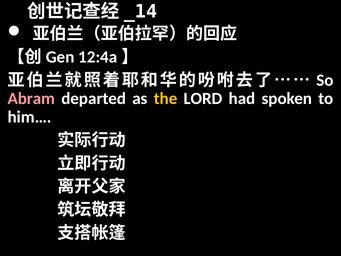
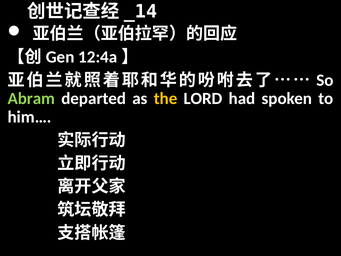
Abram colour: pink -> light green (31, 98)
